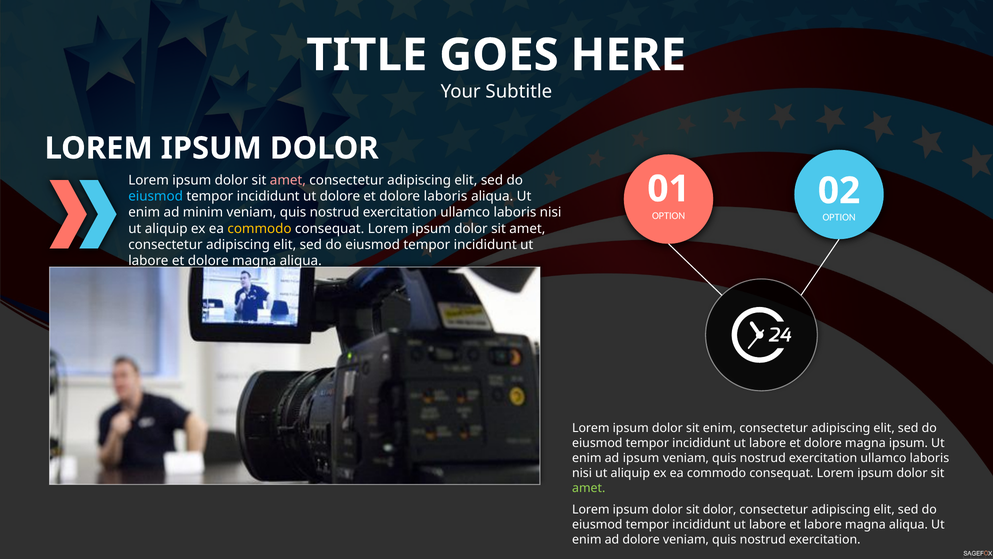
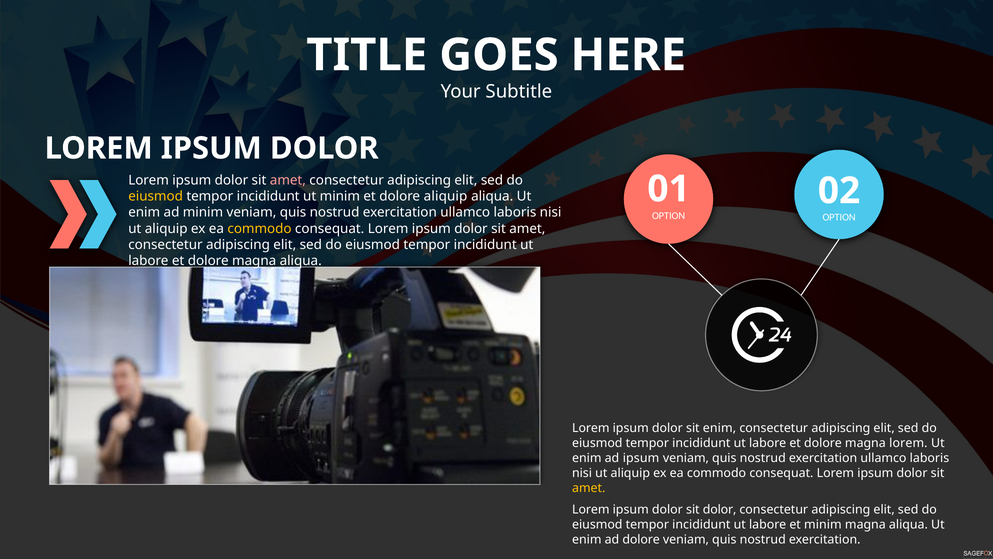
eiusmod colour: light blue -> yellow (156, 196)
ut dolore: dolore -> minim (340, 196)
dolore laboris: laboris -> aliquip (446, 196)
magna ipsum: ipsum -> lorem (908, 443)
amet colour: light green -> yellow (589, 488)
et labore: labore -> minim (823, 524)
